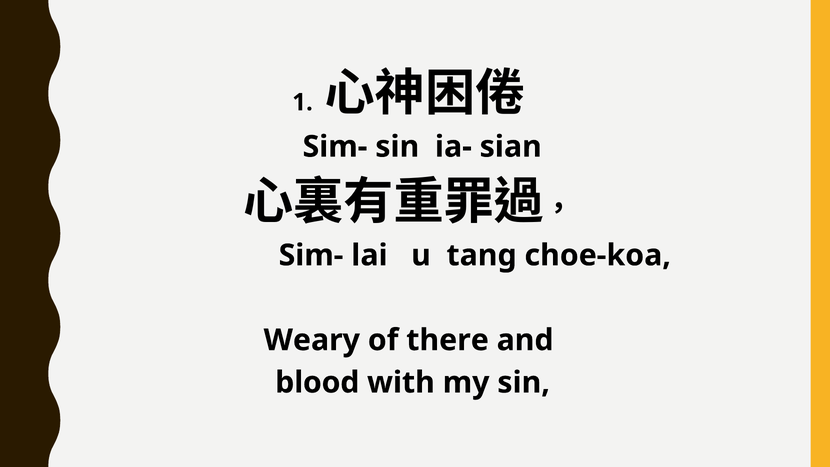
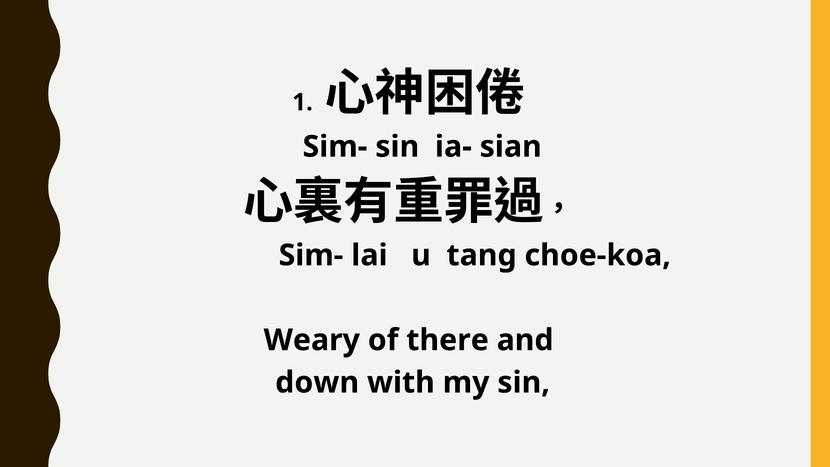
blood: blood -> down (317, 382)
